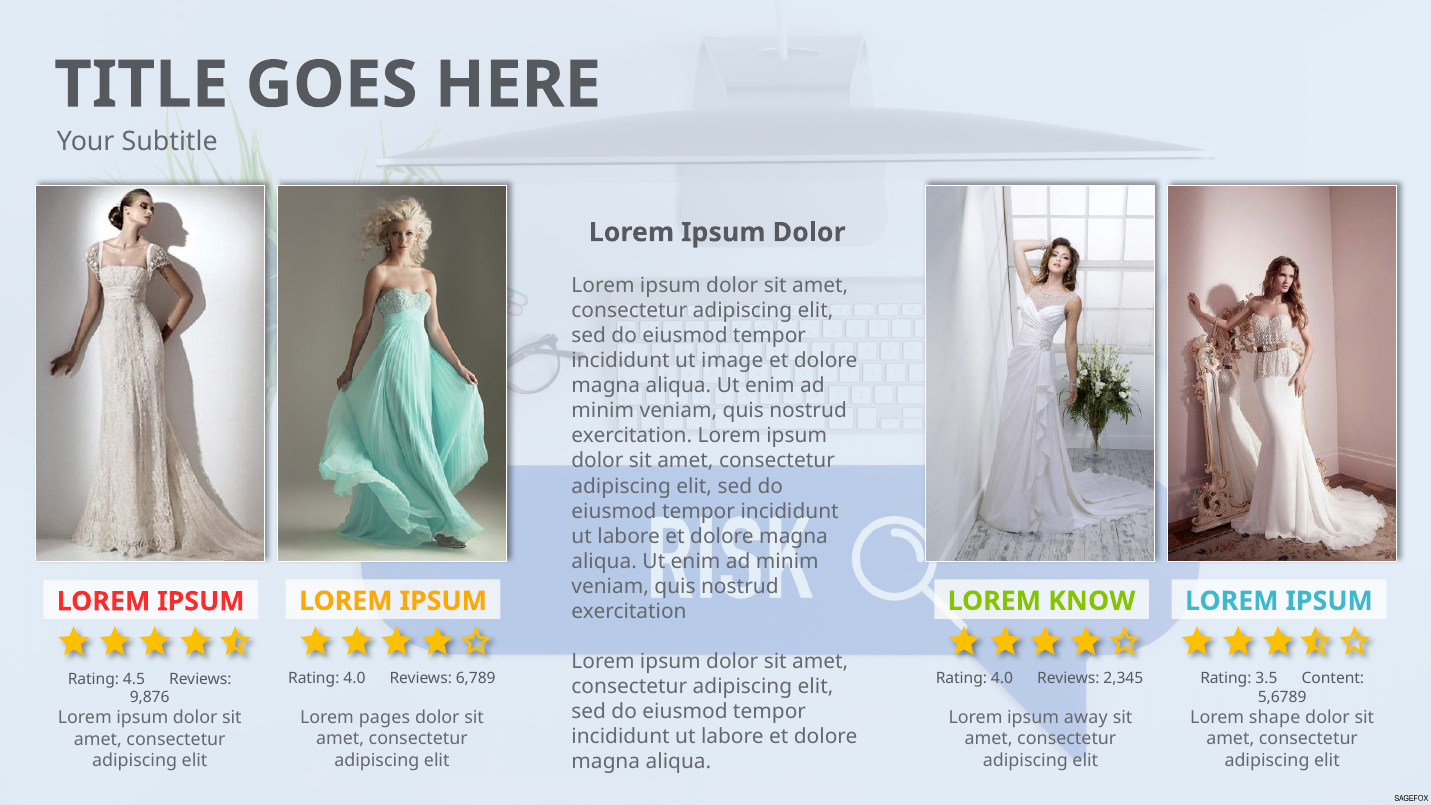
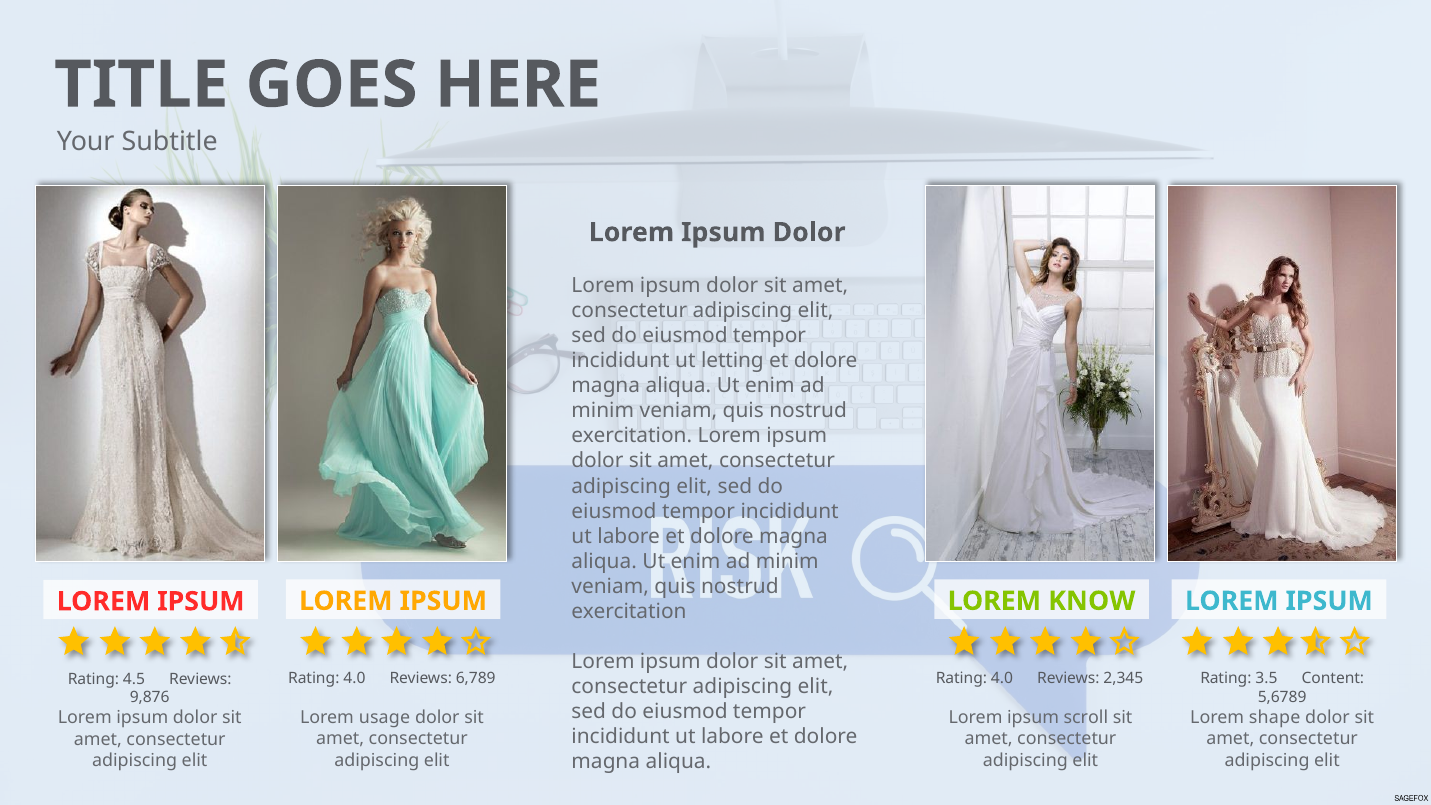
image: image -> letting (732, 361)
pages: pages -> usage (384, 718)
away: away -> scroll (1086, 718)
